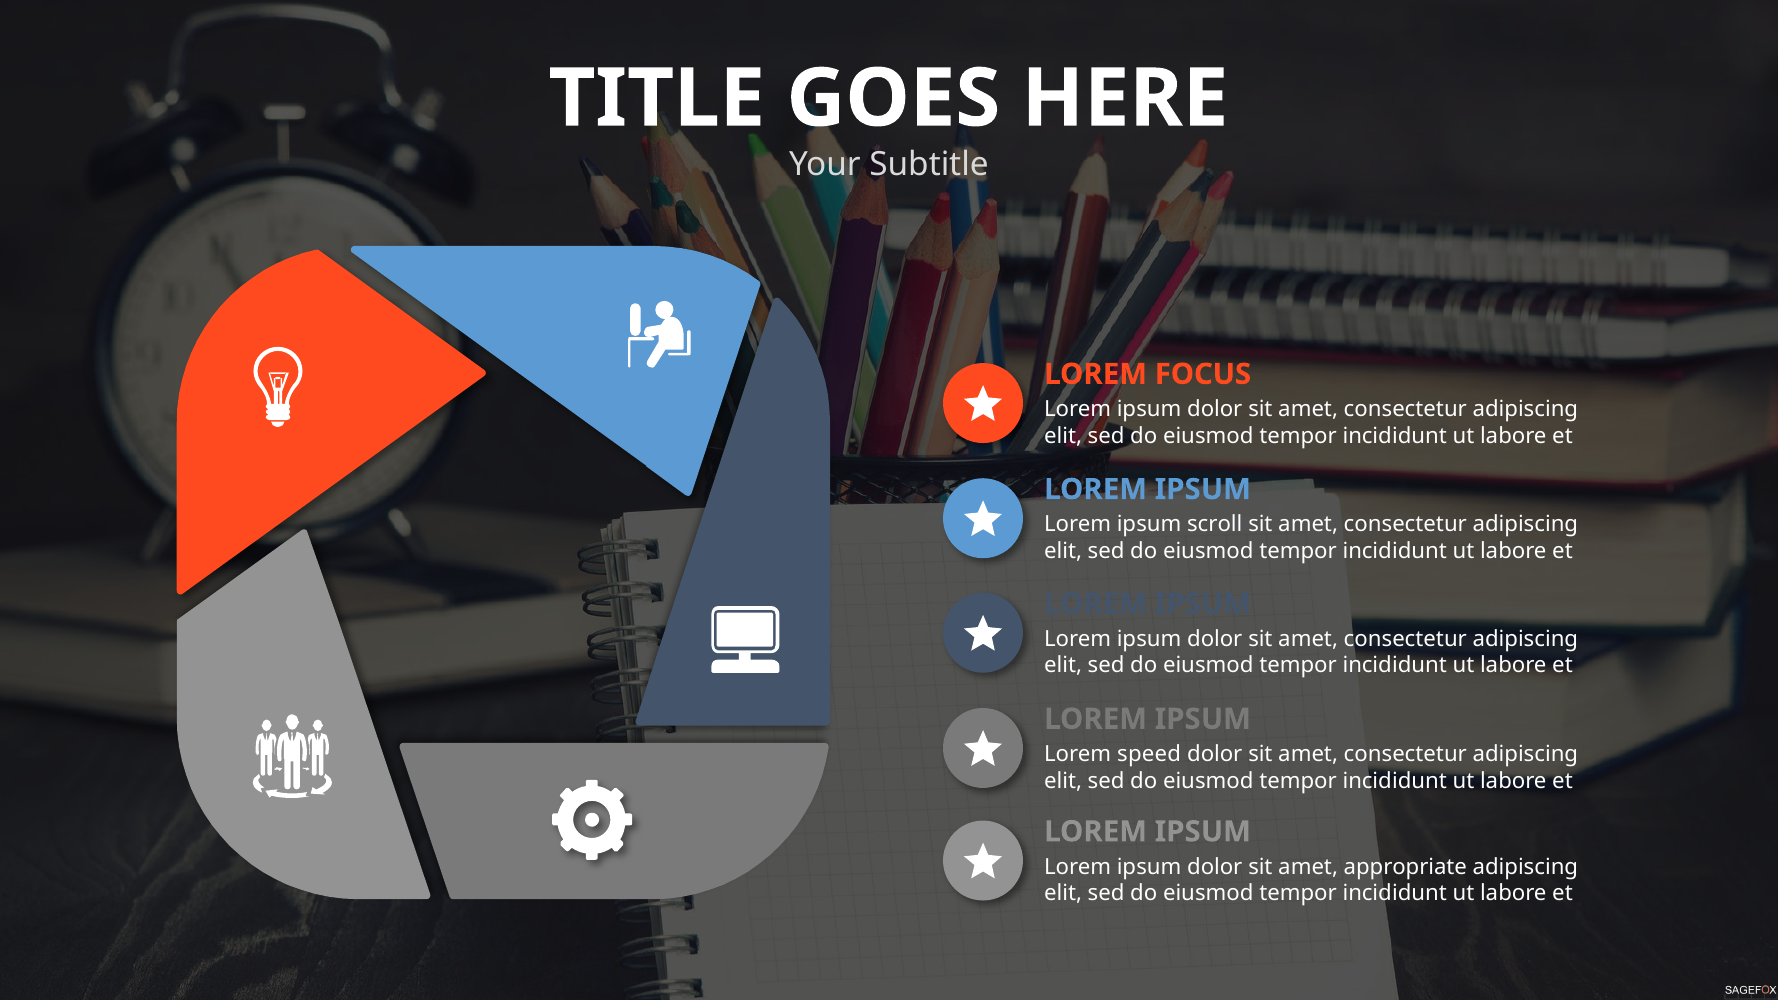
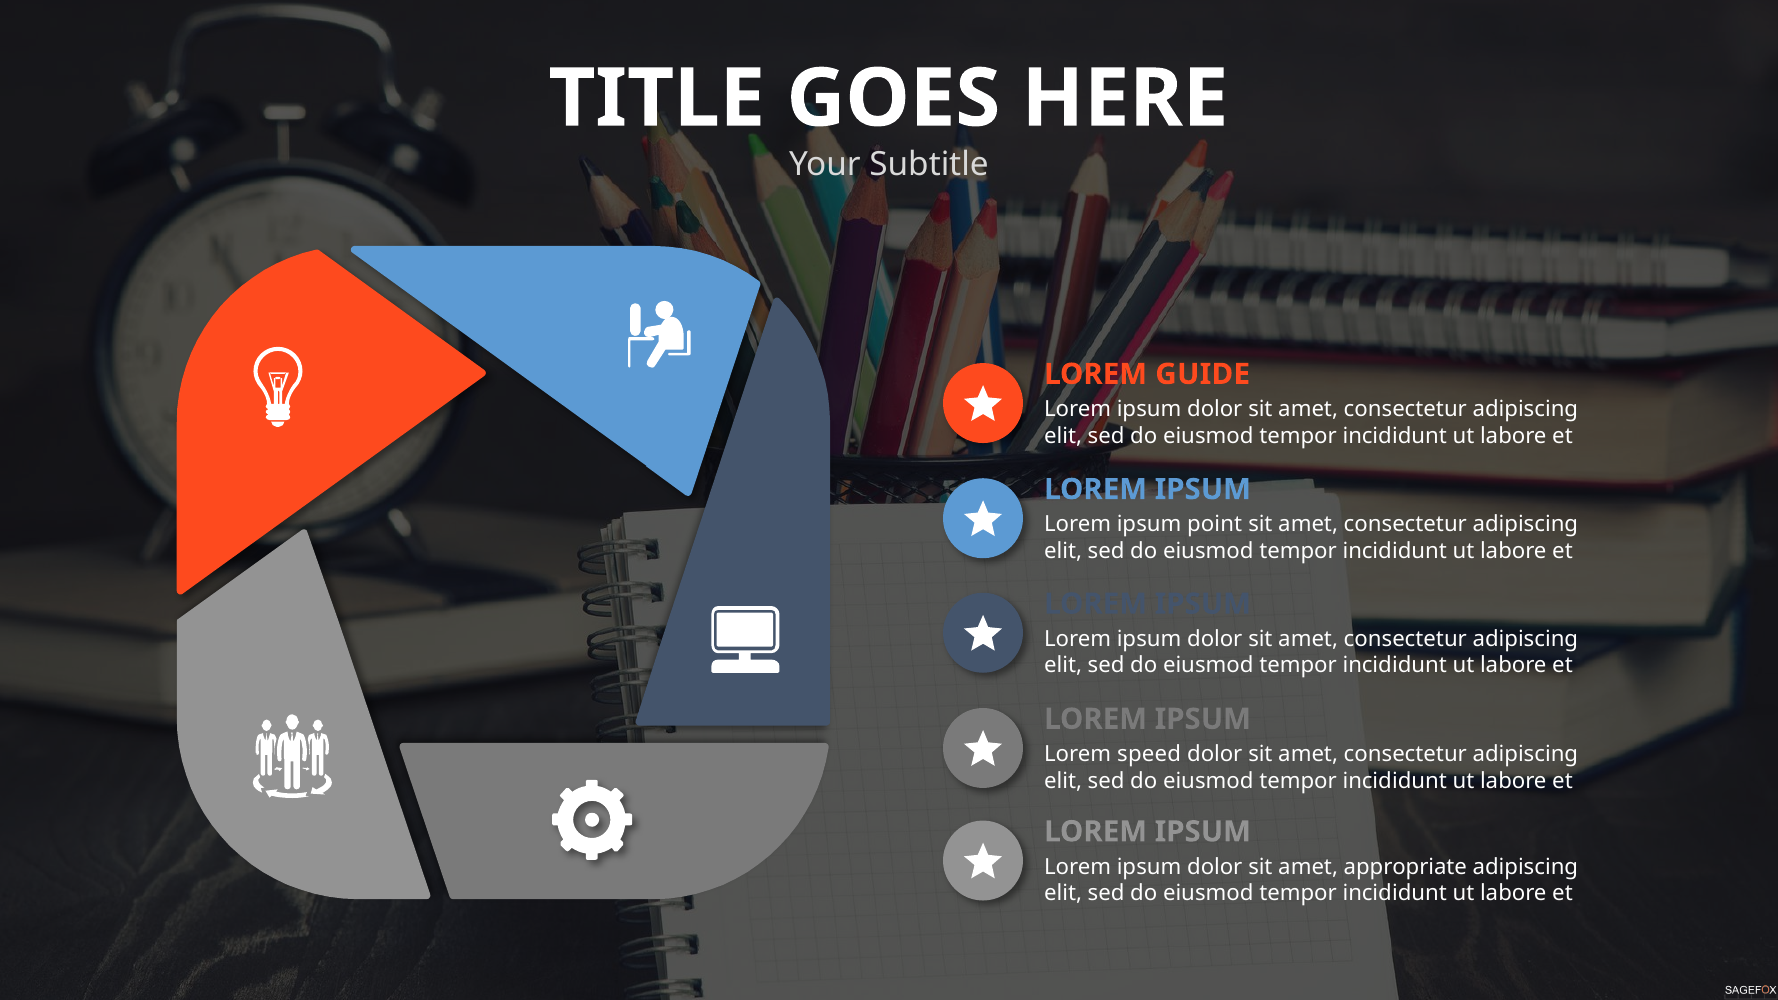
FOCUS: FOCUS -> GUIDE (1203, 374)
scroll: scroll -> point (1215, 524)
